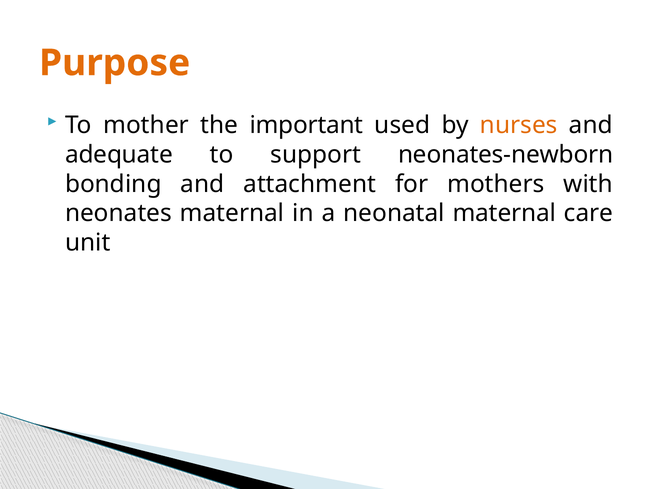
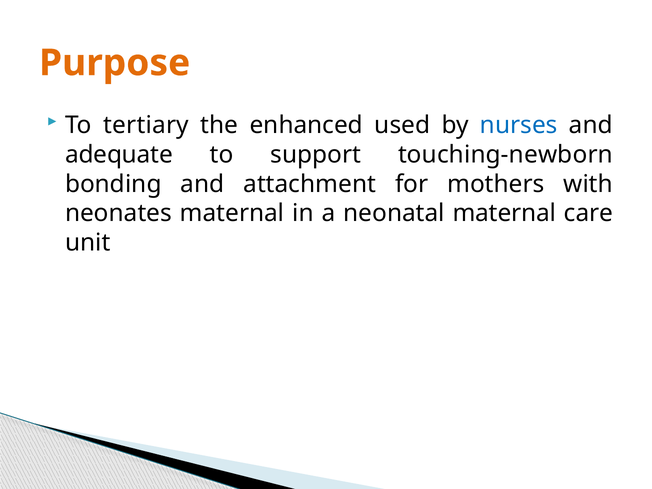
mother: mother -> tertiary (146, 125)
important: important -> enhanced (306, 125)
nurses colour: orange -> blue (519, 125)
neonates-newborn: neonates-newborn -> touching-newborn (505, 155)
